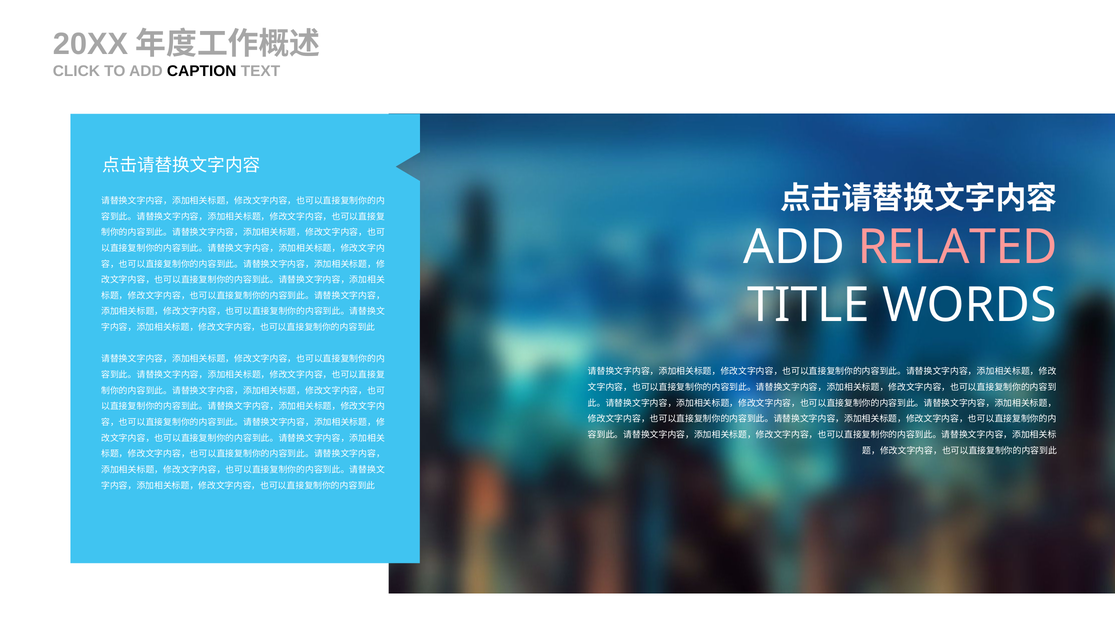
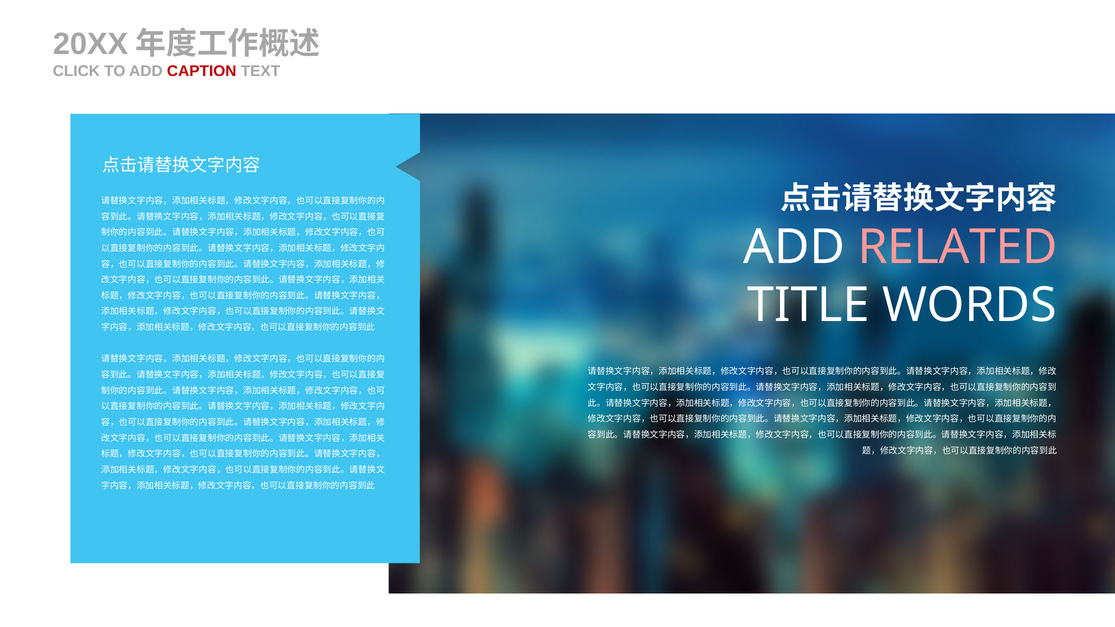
CAPTION colour: black -> red (202, 71)
